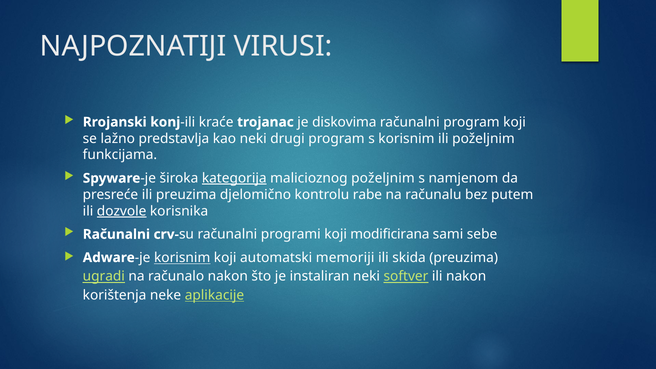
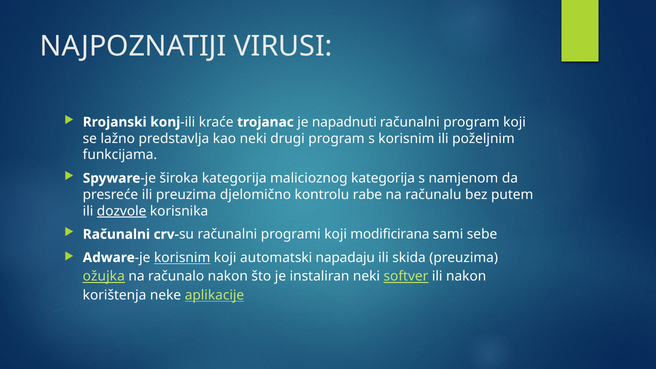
diskovima: diskovima -> napadnuti (344, 122)
kategorija underline: present -> none (234, 178)
malicioznog poželjnim: poželjnim -> kategorija (383, 178)
memoriji: memoriji -> napadaju (345, 258)
ugradi: ugradi -> ožujka (104, 276)
